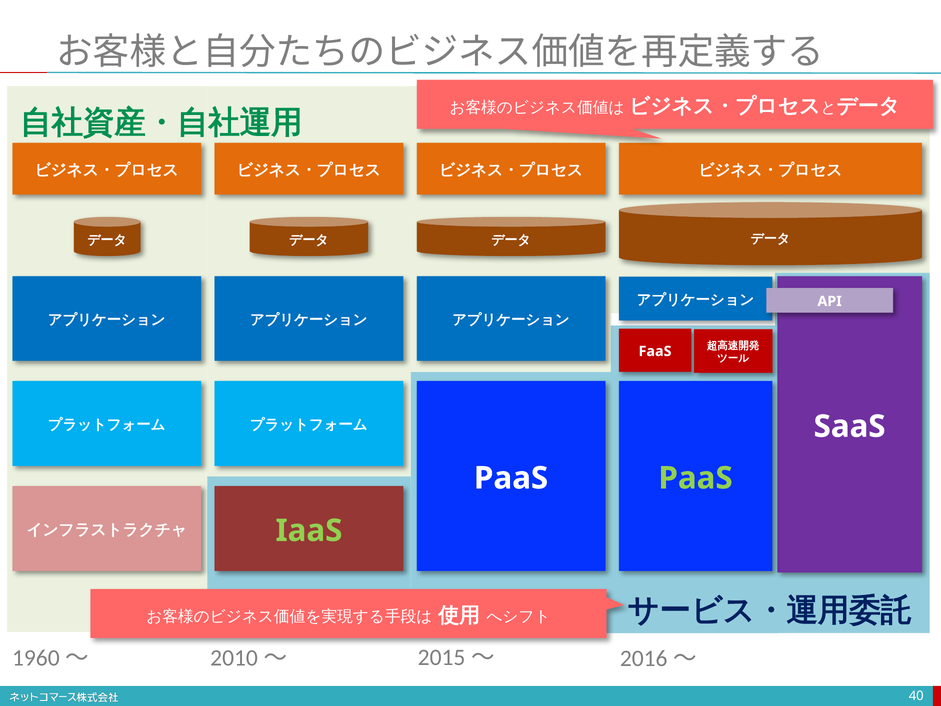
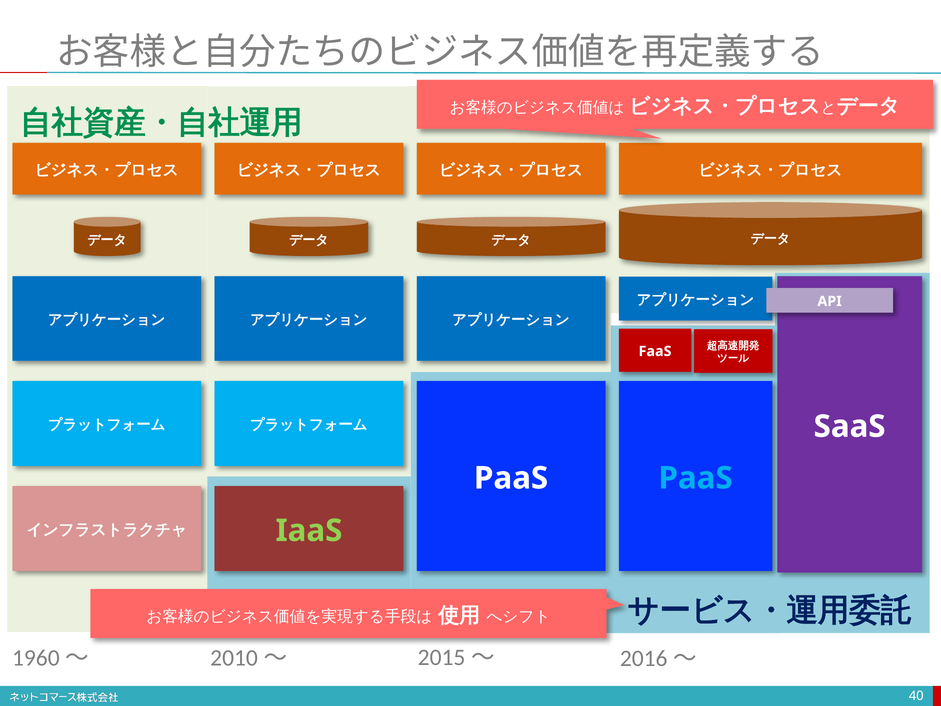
PaaS colour: light green -> light blue (696, 478)
